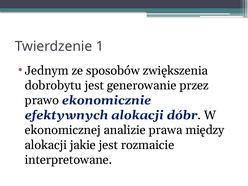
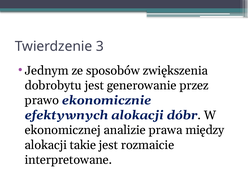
1: 1 -> 3 (100, 46)
jakie: jakie -> takie (83, 145)
